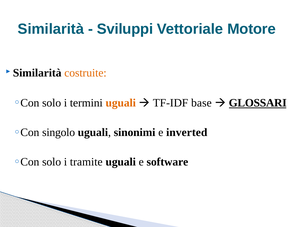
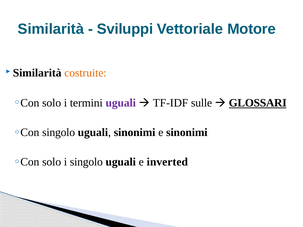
uguali colour: orange -> purple (121, 103)
base: base -> sulle (202, 103)
e inverted: inverted -> sinonimi (187, 133)
i tramite: tramite -> singolo (86, 162)
software: software -> inverted (167, 162)
